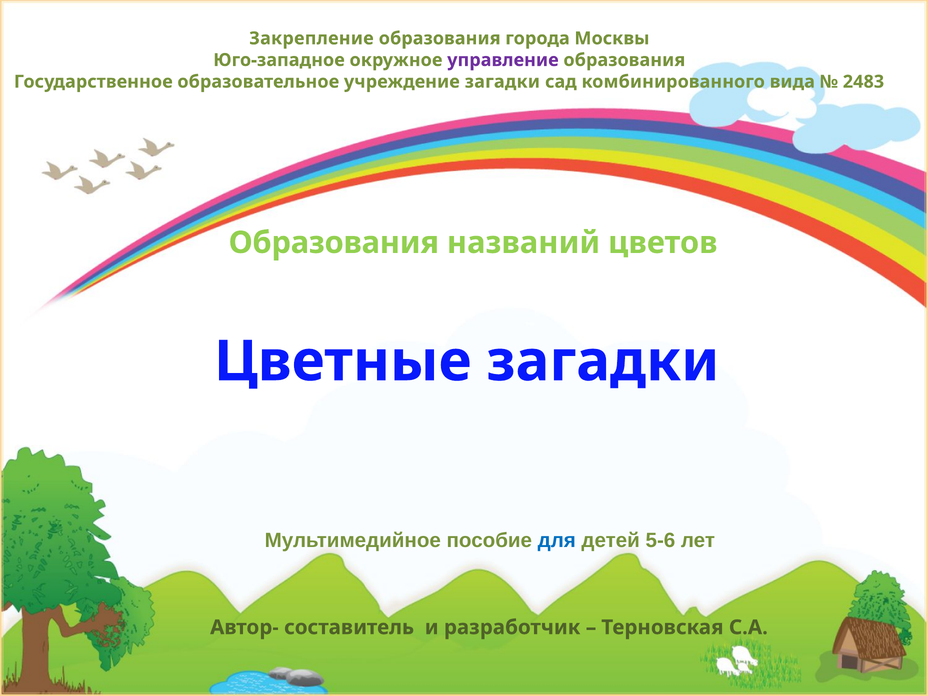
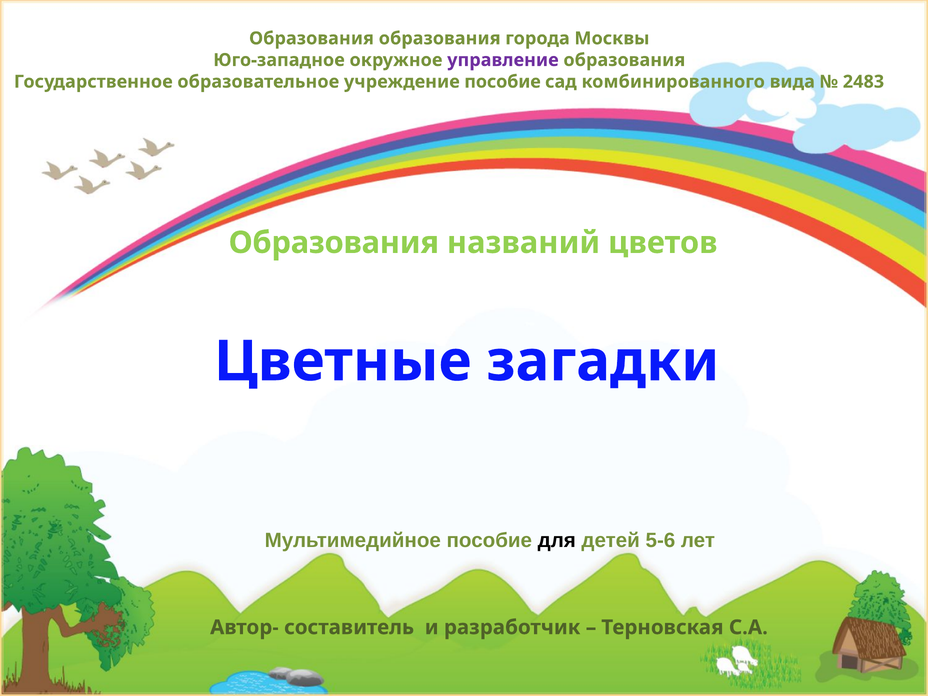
Закрепление: Закрепление -> Образования (312, 38)
учреждение загадки: загадки -> пособие (503, 82)
для colour: blue -> black (557, 540)
